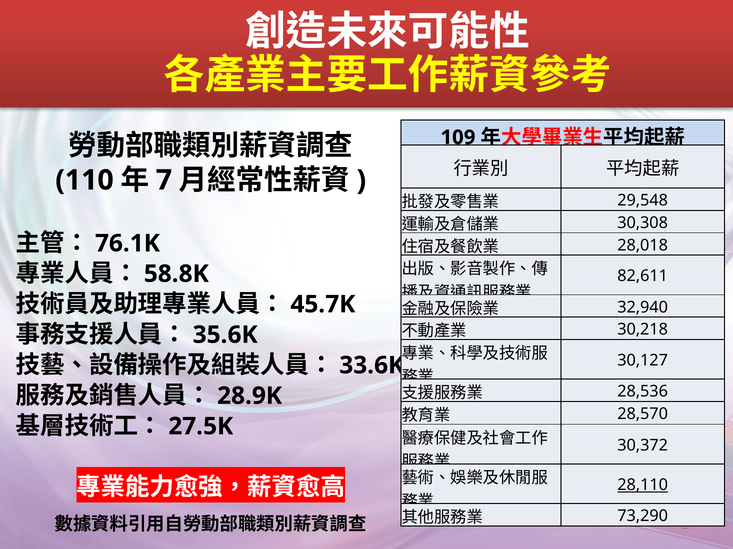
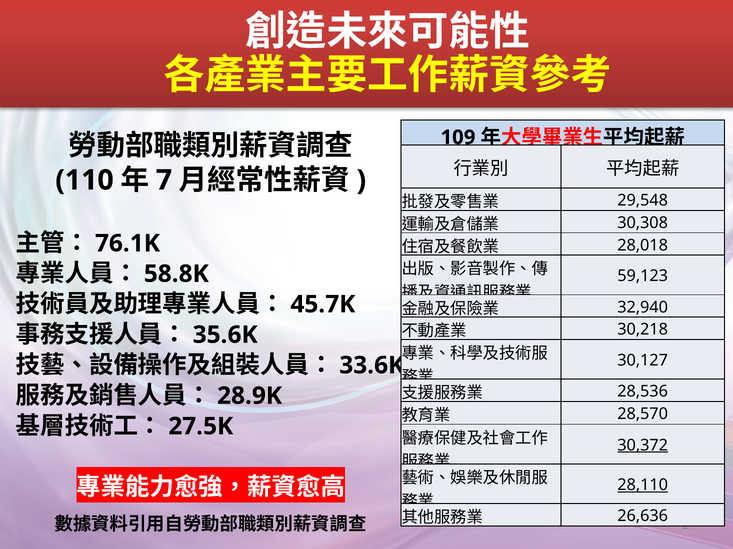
82,611: 82,611 -> 59,123 (643, 276)
30,372 underline: none -> present (643, 446)
73,290: 73,290 -> 26,636 (643, 517)
